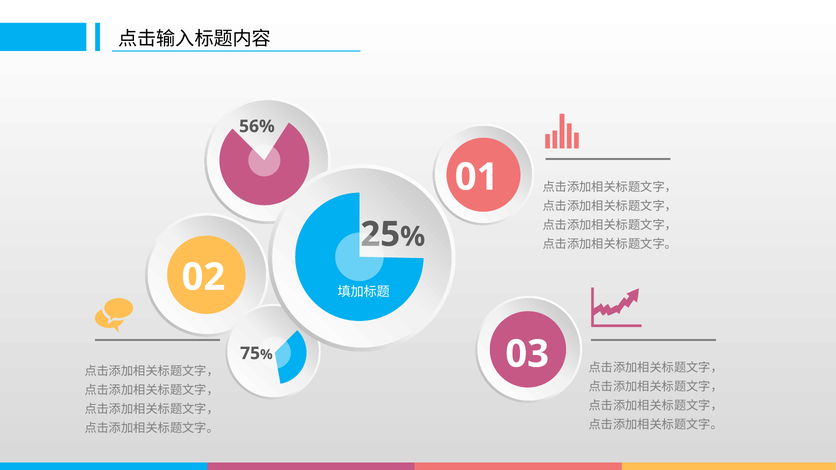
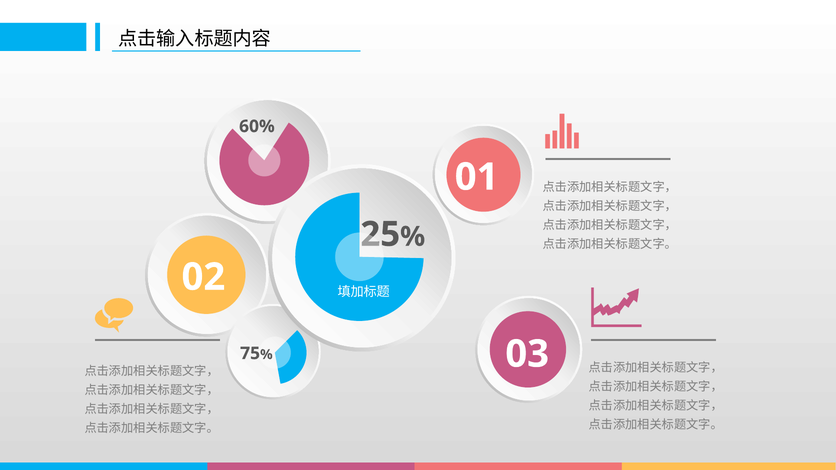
56%: 56% -> 60% (257, 126)
